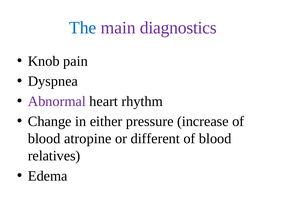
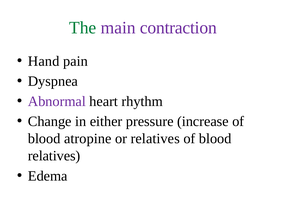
The colour: blue -> green (83, 28)
diagnostics: diagnostics -> contraction (178, 28)
Knob: Knob -> Hand (44, 61)
or different: different -> relatives (155, 138)
